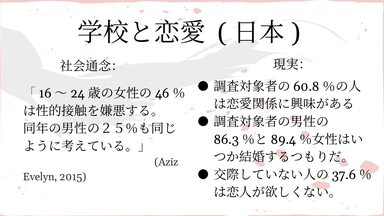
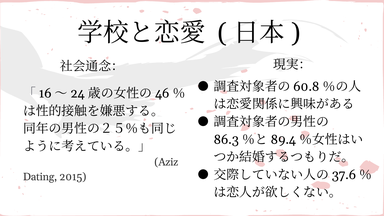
Evelyn: Evelyn -> Dating (40, 177)
